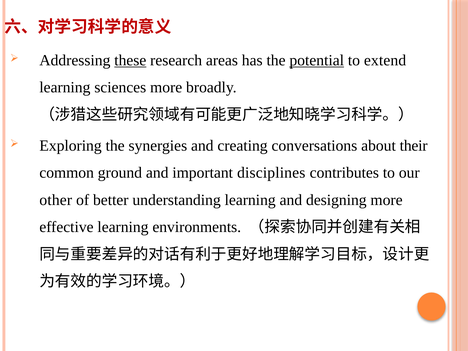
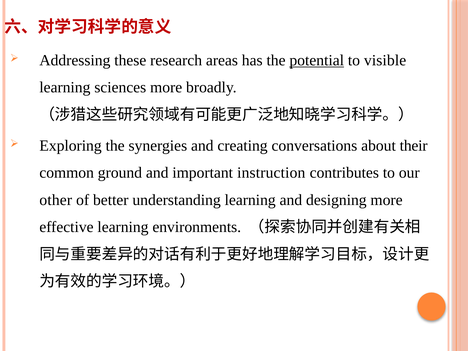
these underline: present -> none (130, 60)
extend: extend -> visible (385, 60)
disciplines: disciplines -> instruction (271, 173)
